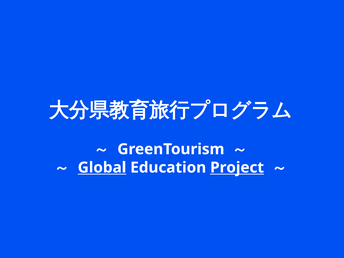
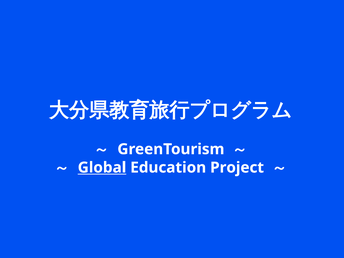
Project underline: present -> none (237, 168)
